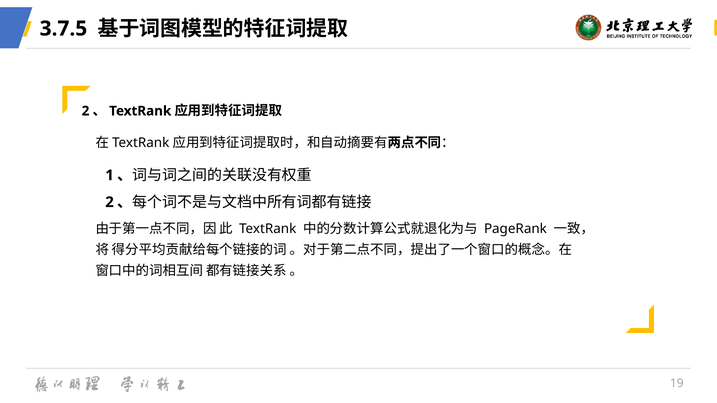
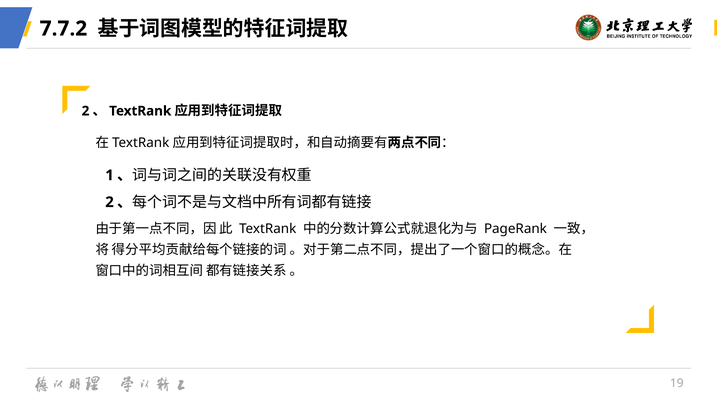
3.7.5: 3.7.5 -> 7.7.2 (63, 29)
